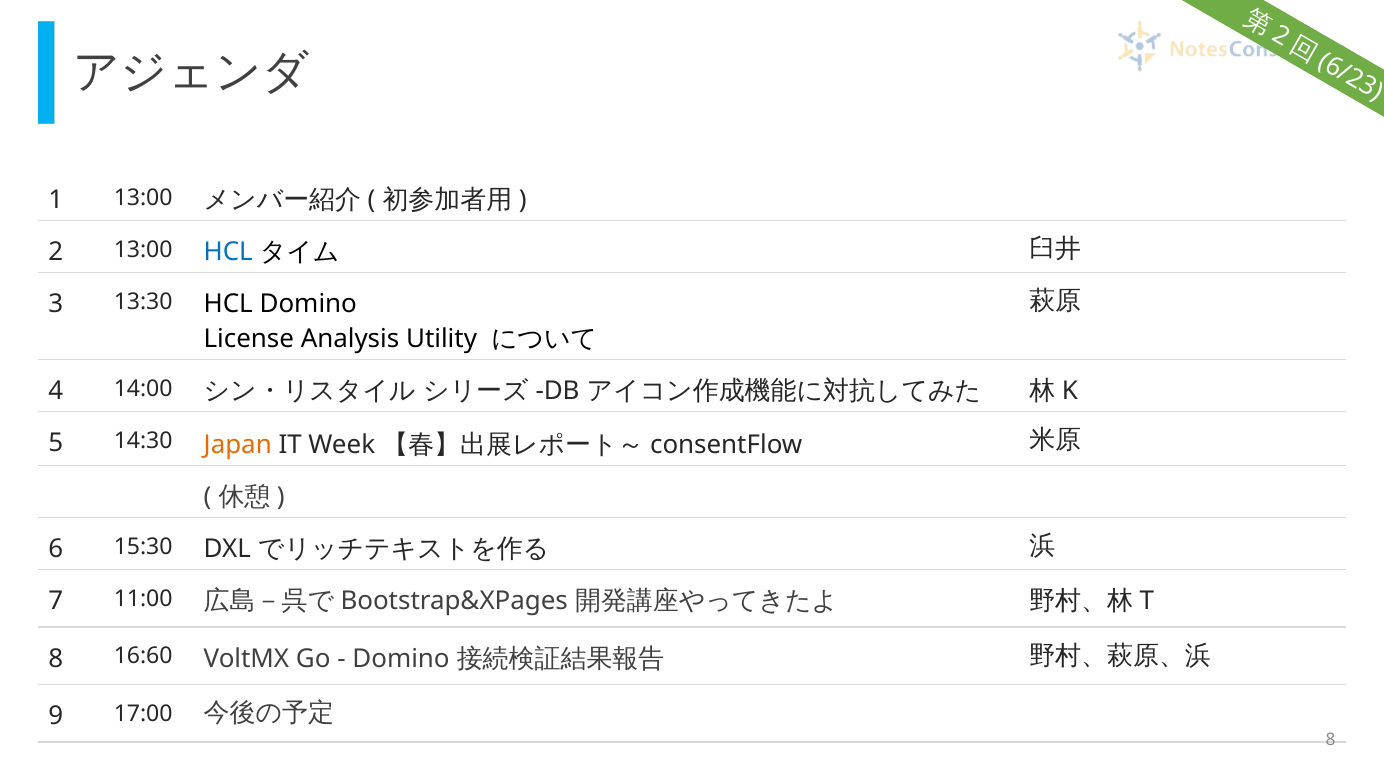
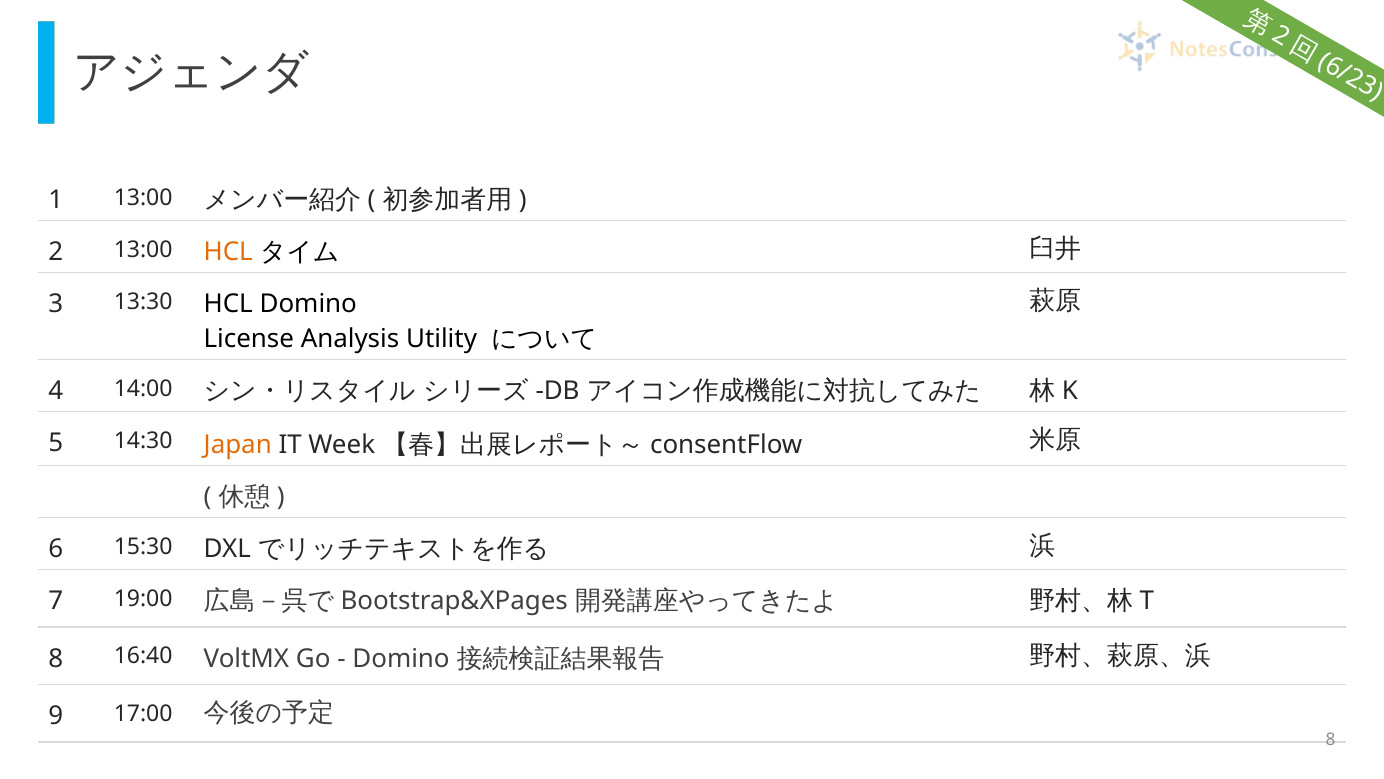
HCL colour: blue -> orange (228, 252)
11:00: 11:00 -> 19:00 (143, 599)
16:60: 16:60 -> 16:40 (143, 656)
